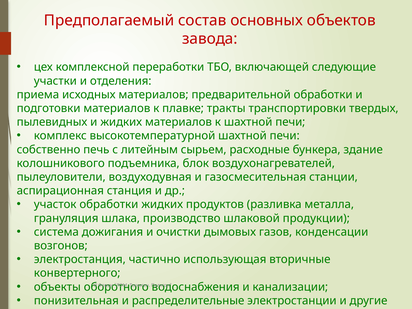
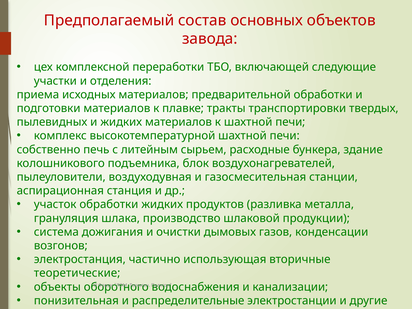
конвертерного: конвертерного -> теоретические (77, 273)
